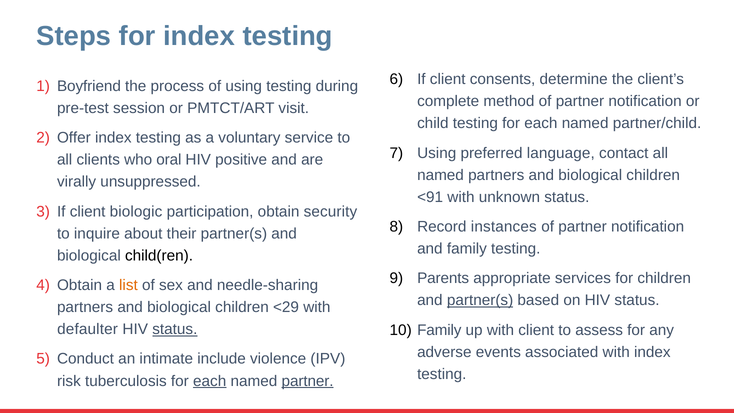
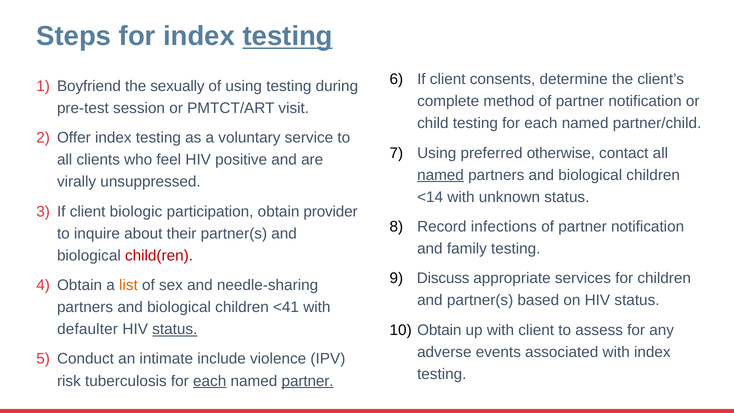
testing underline: none -> present (288, 36)
process: process -> sexually (177, 86)
language: language -> otherwise (561, 153)
oral: oral -> feel (169, 160)
named underline: none -> present (441, 175)
<91: <91 -> <14 (430, 197)
security: security -> provider (331, 211)
instances: instances -> infections (504, 227)
child(ren colour: black -> red (159, 255)
Parents: Parents -> Discuss (443, 278)
partner(s underline: present -> none (480, 300)
<29: <29 -> <41 (286, 307)
Family: Family -> Obtain (439, 330)
